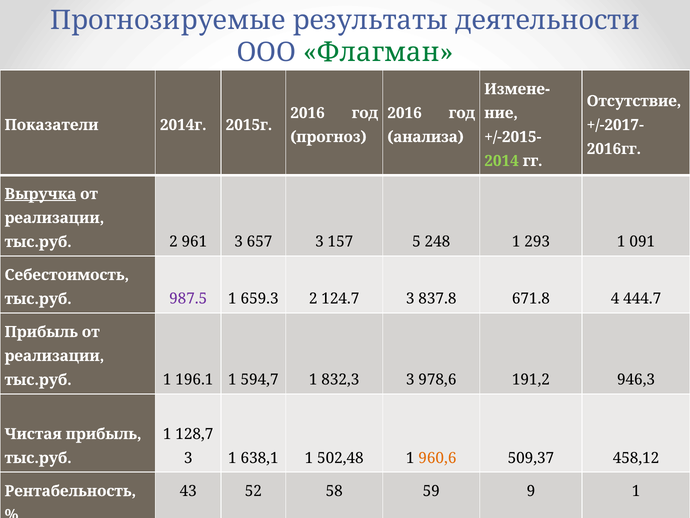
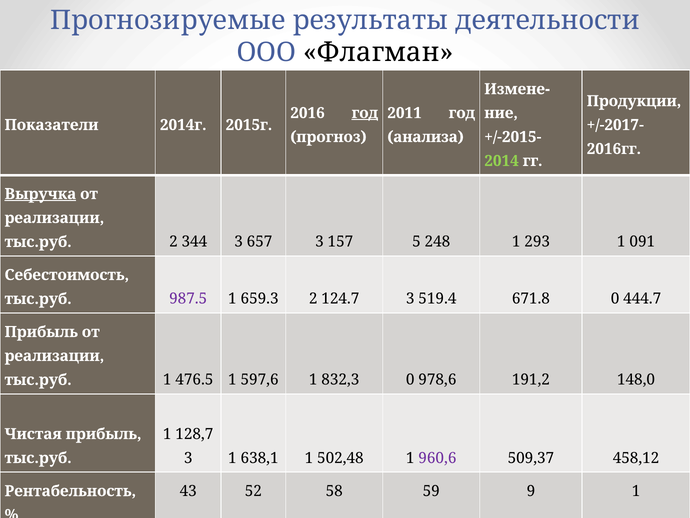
Флагман colour: green -> black (378, 52)
Отсутствие: Отсутствие -> Продукции (634, 101)
год underline: none -> present (365, 113)
2016: 2016 -> 2011 (405, 113)
961: 961 -> 344 (194, 242)
837.8: 837.8 -> 519.4 (437, 299)
671.8 4: 4 -> 0 (615, 299)
196.1: 196.1 -> 476.5 (194, 379)
594,7: 594,7 -> 597,6 (260, 379)
832,3 3: 3 -> 0 (410, 379)
946,3: 946,3 -> 148,0 (636, 379)
960,6 colour: orange -> purple (437, 458)
